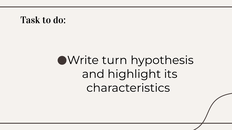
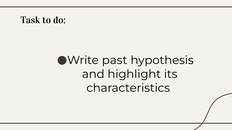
turn: turn -> past (115, 60)
